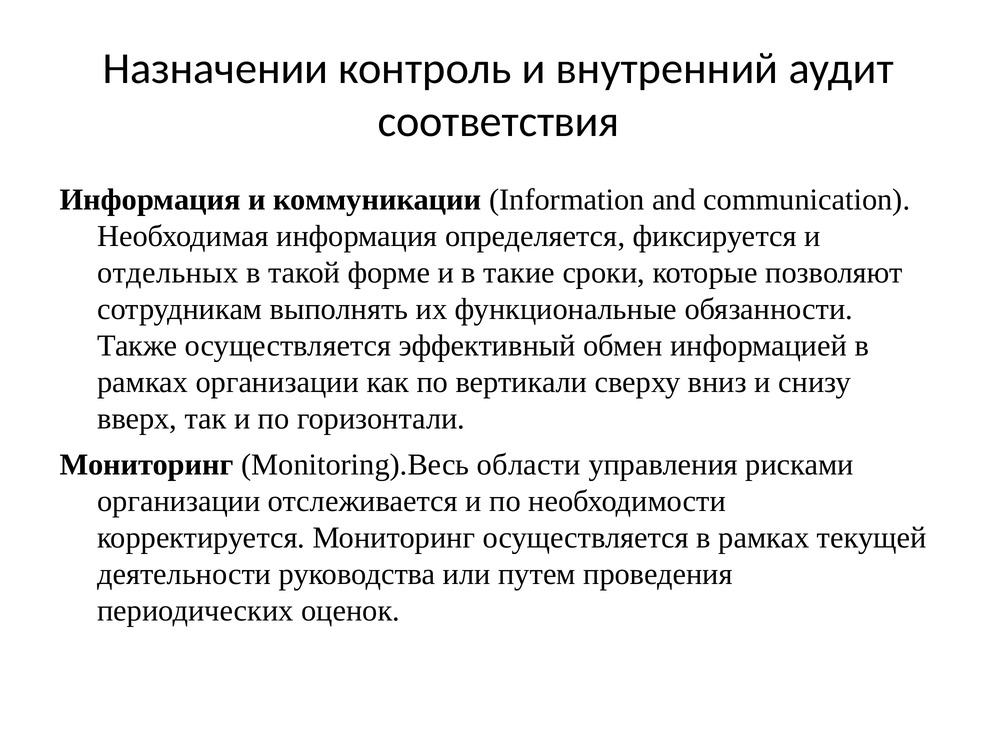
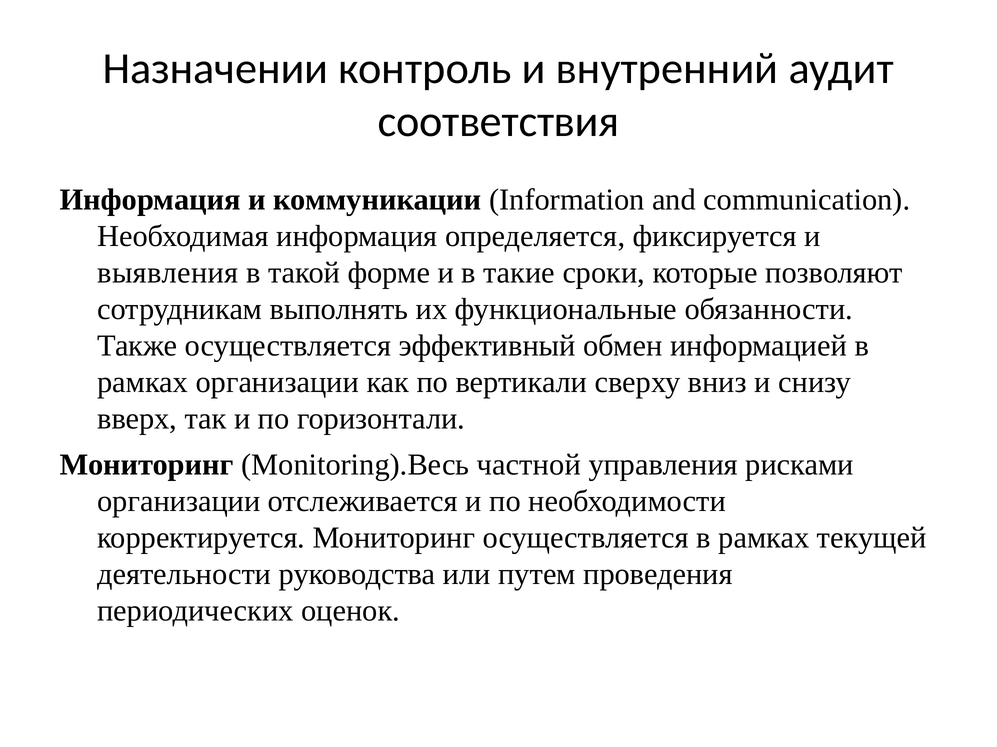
отдельных: отдельных -> выявления (168, 273)
области: области -> частной (529, 465)
